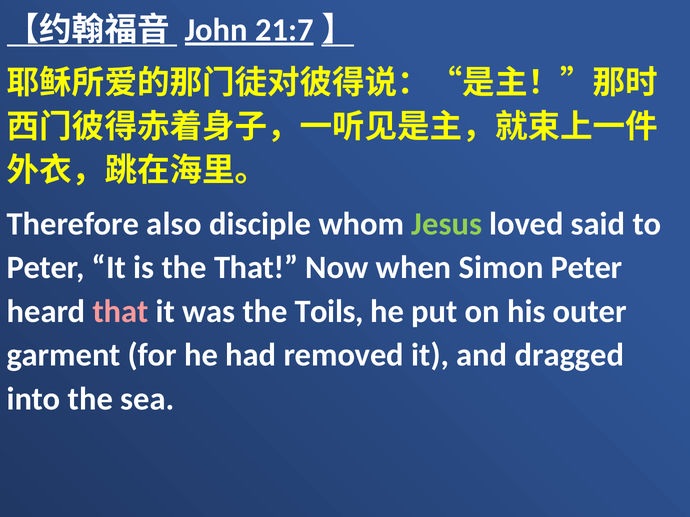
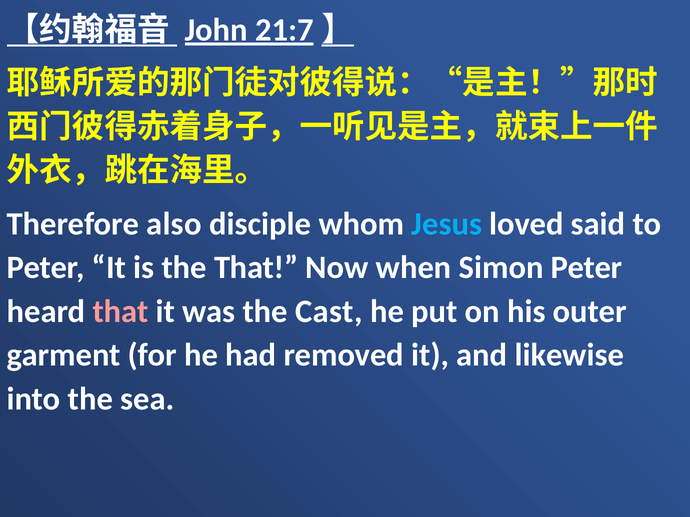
Jesus colour: light green -> light blue (447, 224)
Toils: Toils -> Cast (329, 312)
dragged: dragged -> likewise (569, 355)
